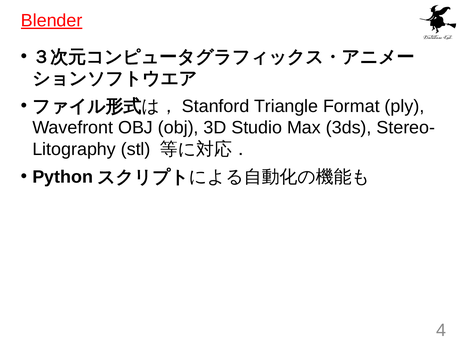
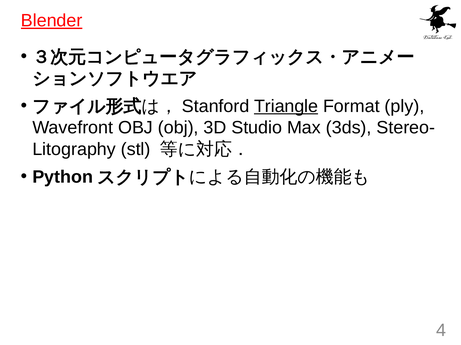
Triangle underline: none -> present (286, 106)
